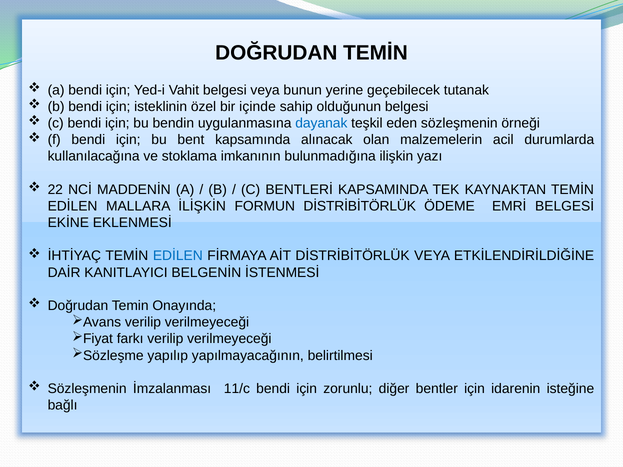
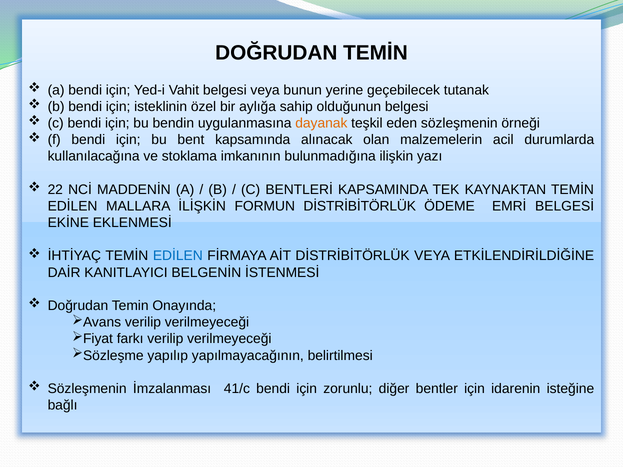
içinde: içinde -> aylığa (258, 107)
dayanak colour: blue -> orange (321, 123)
11/c: 11/c -> 41/c (237, 389)
